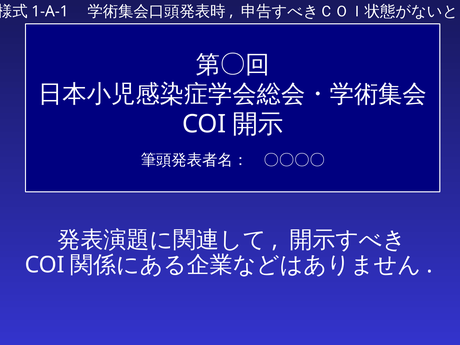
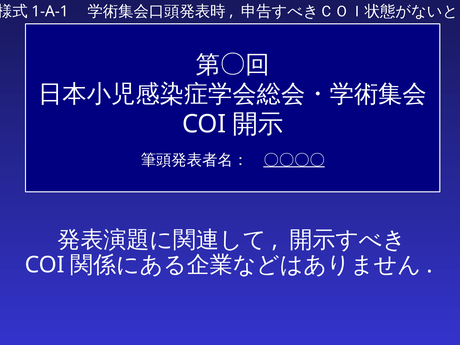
〇〇〇〇 underline: none -> present (294, 160)
